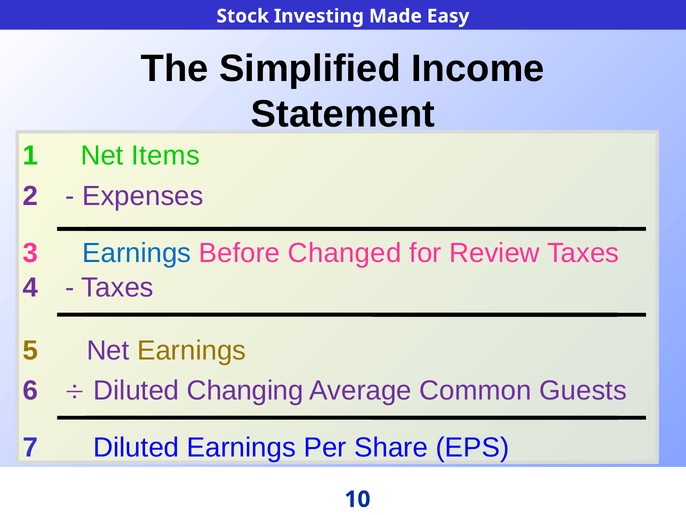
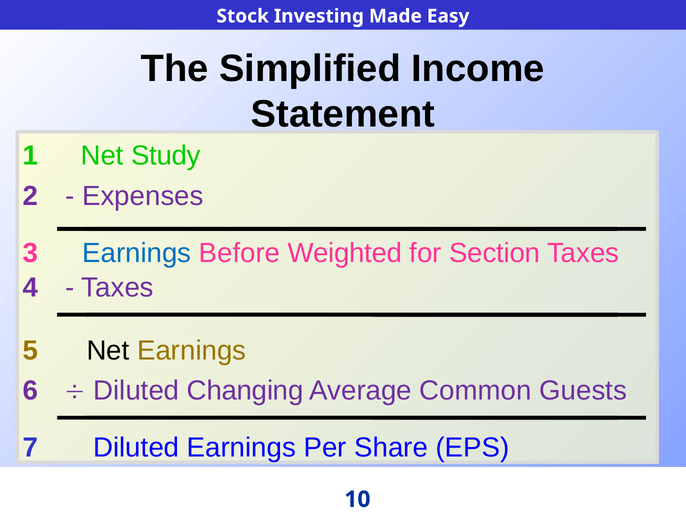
Items: Items -> Study (166, 156)
Changed: Changed -> Weighted (345, 253)
Review: Review -> Section (495, 253)
Net colour: purple -> black (108, 350)
